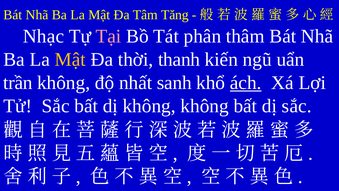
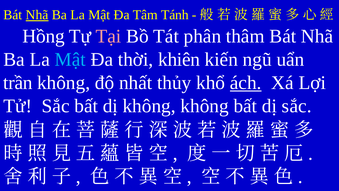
Nhã underline: none -> present (37, 15)
Tăng: Tăng -> Tánh (175, 15)
Nhạc: Nhạc -> Hồng (44, 36)
Mật colour: yellow -> light blue (70, 59)
thanh: thanh -> khiên (179, 59)
sanh: sanh -> thủy (174, 83)
